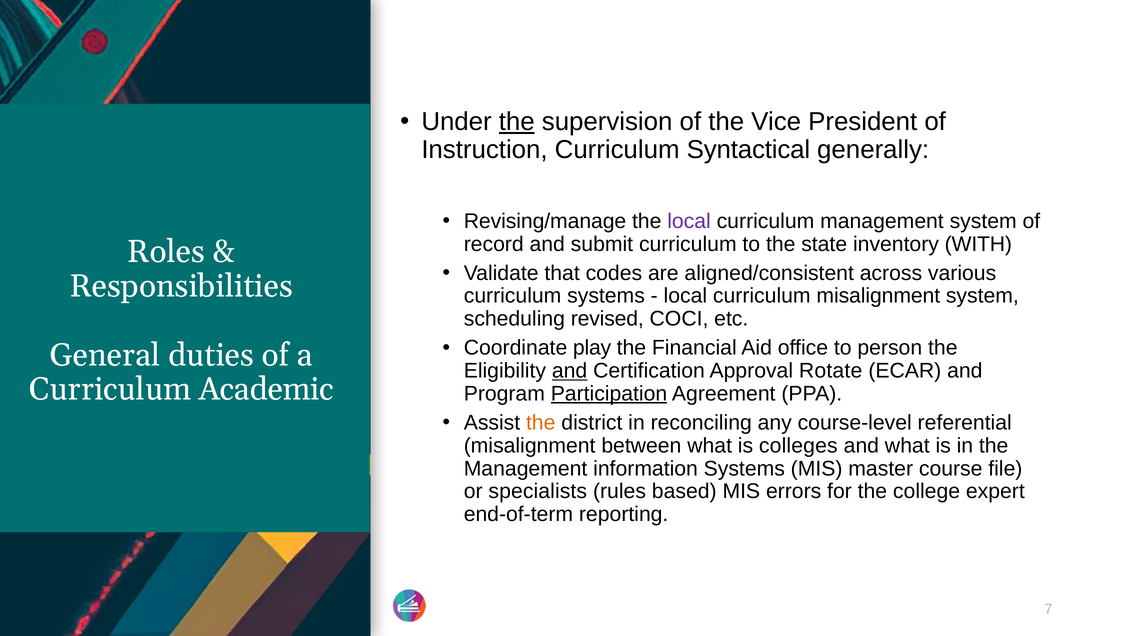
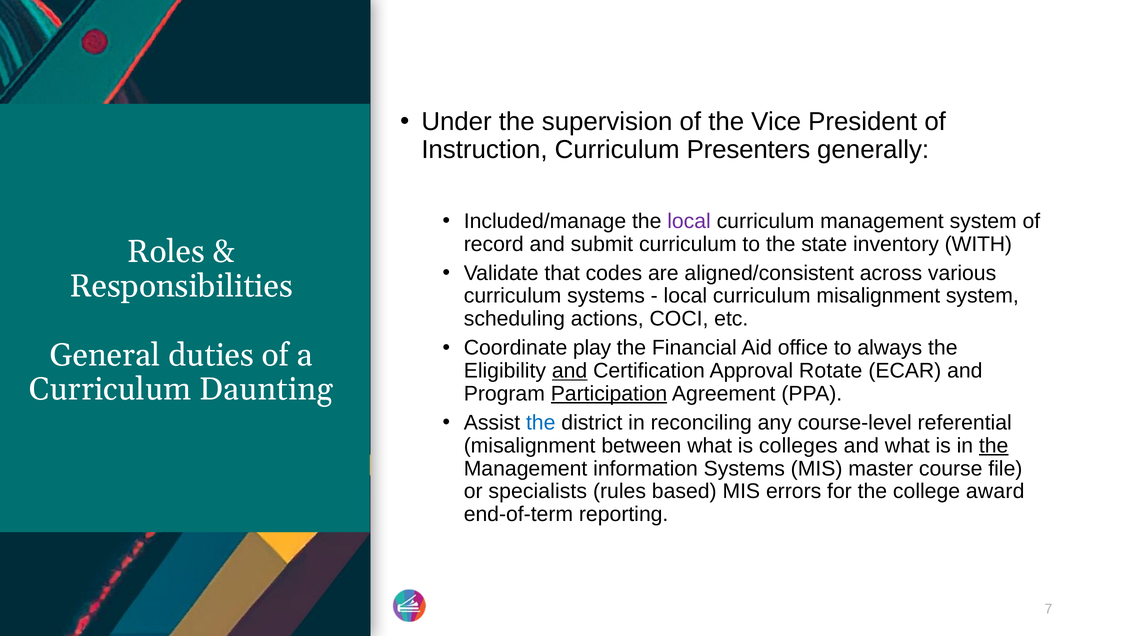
the underline: present -> none (517, 122)
Syntactical: Syntactical -> Presenters (748, 150)
Revising/manage: Revising/manage -> Included/manage (545, 221)
revised: revised -> actions (607, 319)
person: person -> always (890, 348)
Academic: Academic -> Daunting (266, 389)
the colour: orange -> blue (541, 422)
the underline: none -> present (994, 445)
expert: expert -> award (995, 491)
